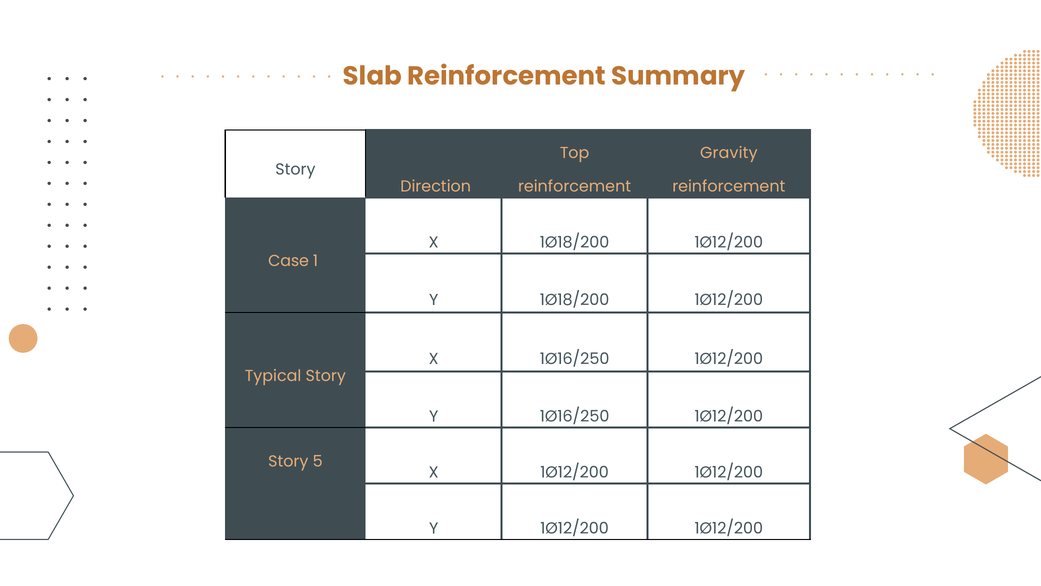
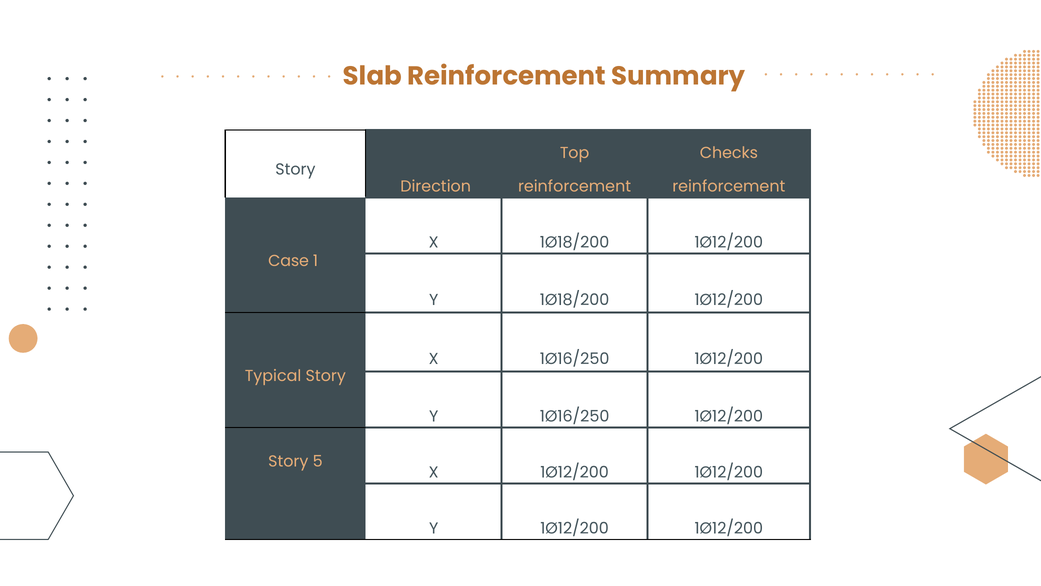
Gravity: Gravity -> Checks (729, 153)
